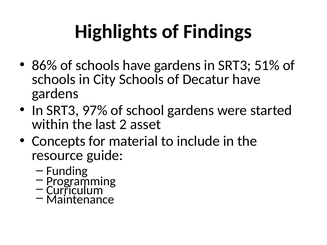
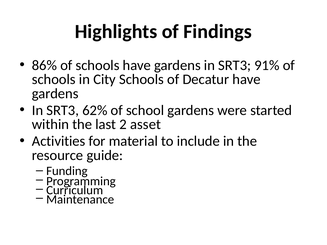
51%: 51% -> 91% (267, 65)
97%: 97% -> 62% (95, 110)
Concepts: Concepts -> Activities (59, 141)
